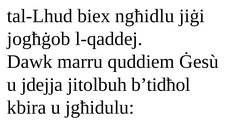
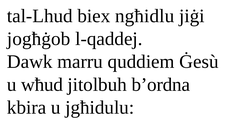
jdejja: jdejja -> wħud (42, 85)
b’tidħol: b’tidħol -> b’ordna (161, 85)
